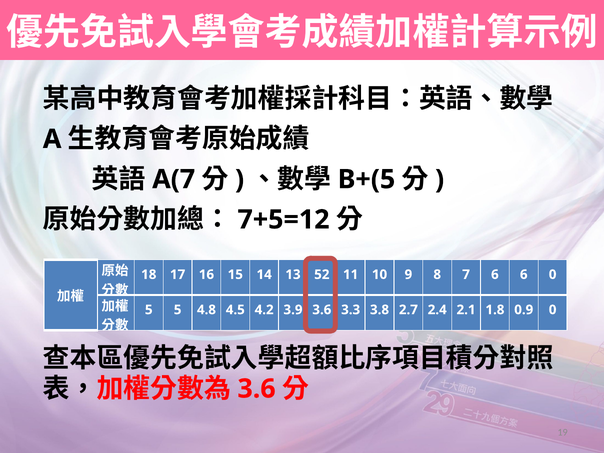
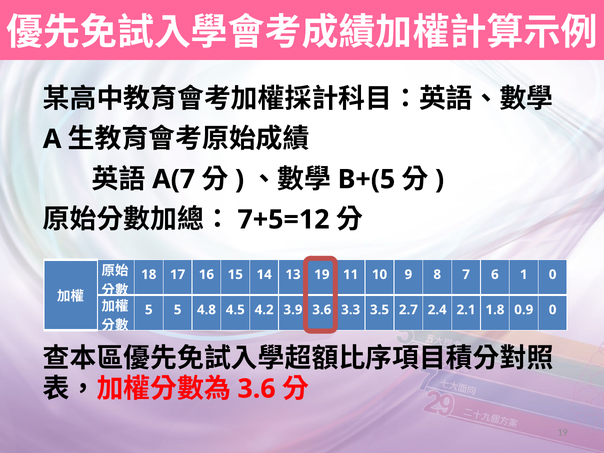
13 52: 52 -> 19 (322, 275)
6 6: 6 -> 1 (524, 275)
3.8: 3.8 -> 3.5 (380, 310)
